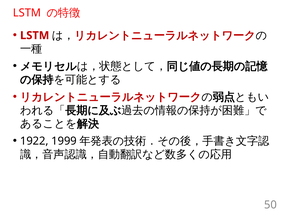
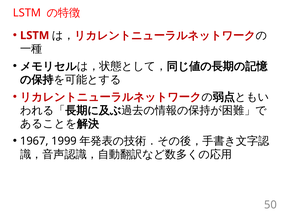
1922: 1922 -> 1967 (34, 141)
